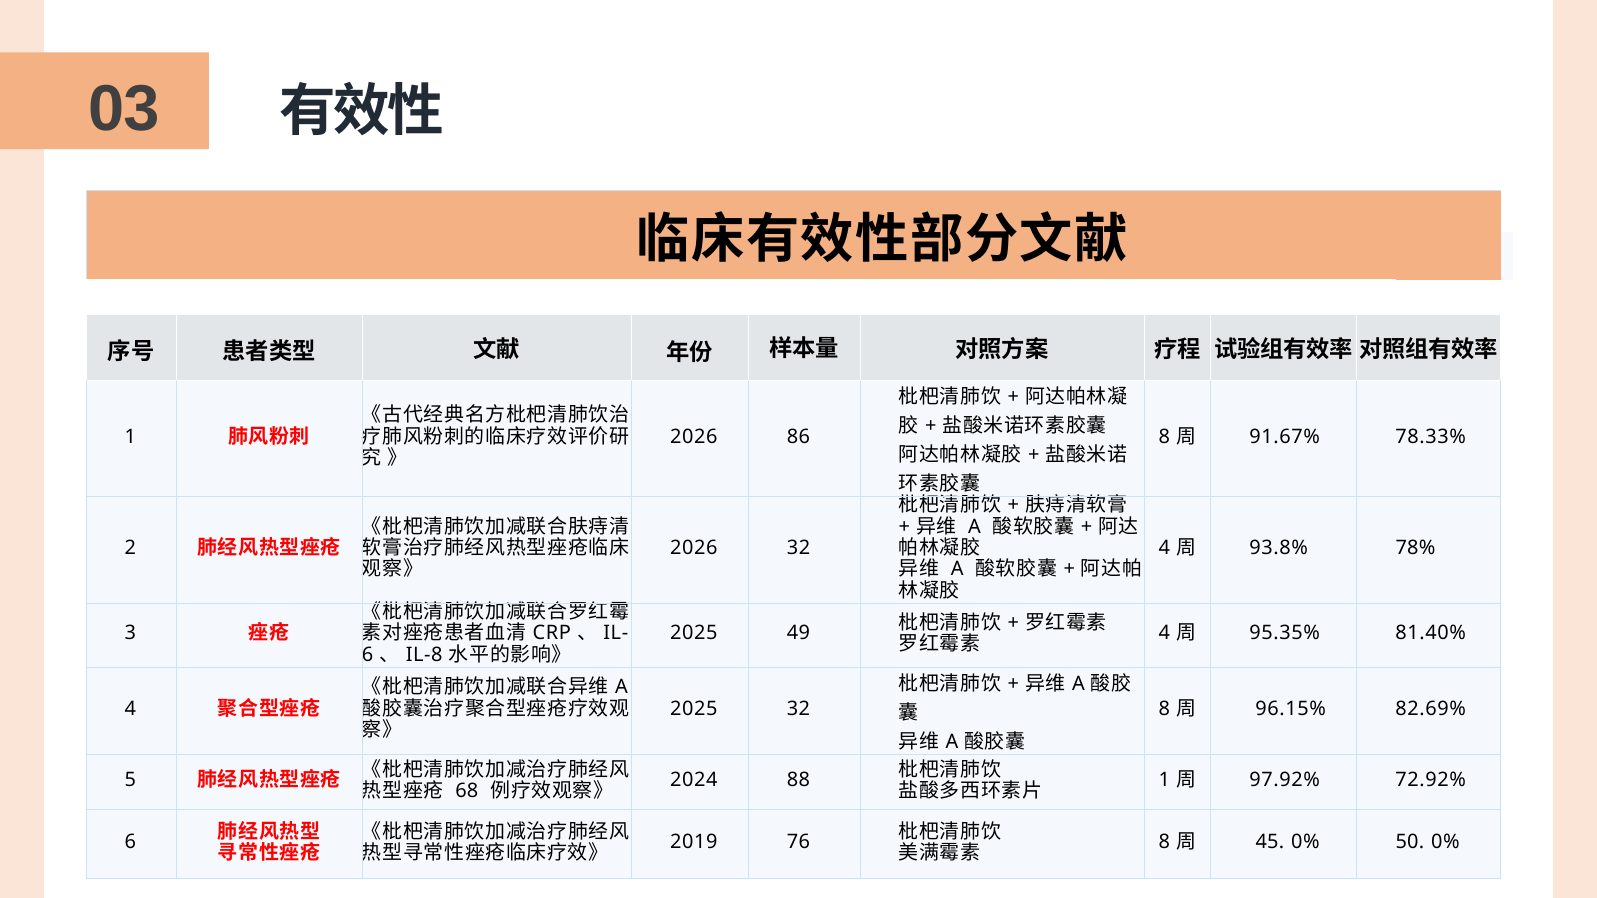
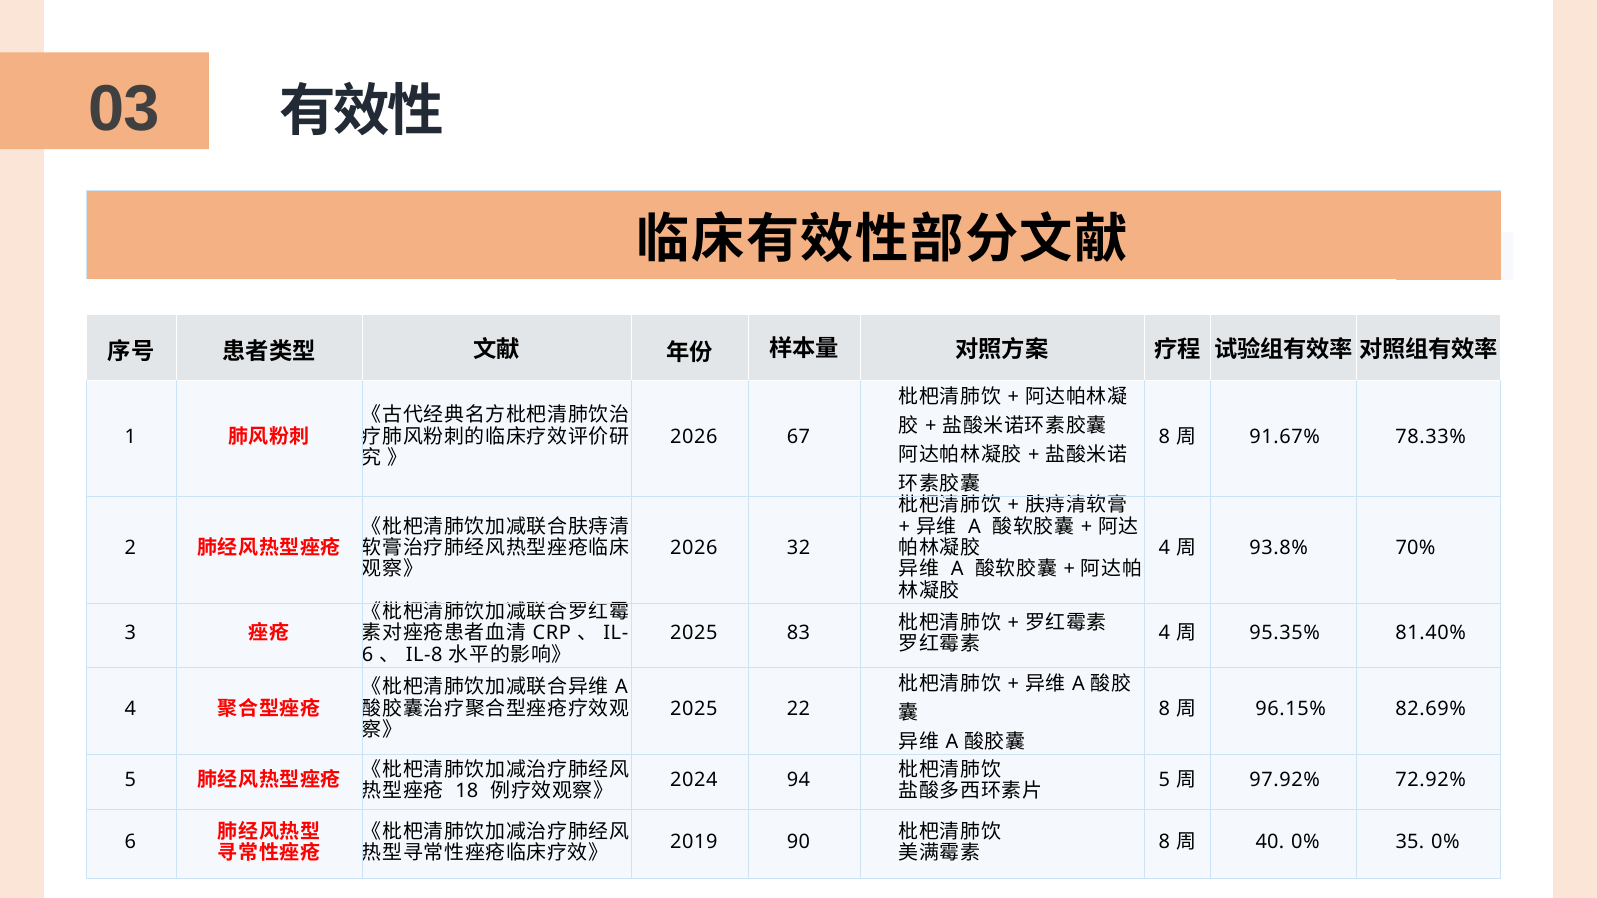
86: 86 -> 67 (798, 437)
78%: 78% -> 70% (1415, 548)
49: 49 -> 83 (798, 633)
2025 32: 32 -> 22 (798, 709)
68: 68 -> 18 (467, 791)
88: 88 -> 94 (798, 780)
1: 1 -> 5 (1164, 780)
76: 76 -> 90 (798, 843)
45: 45 -> 40 (1270, 843)
50: 50 -> 35 (1410, 843)
